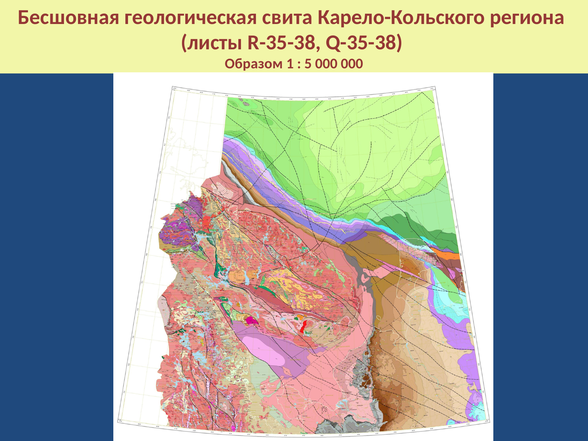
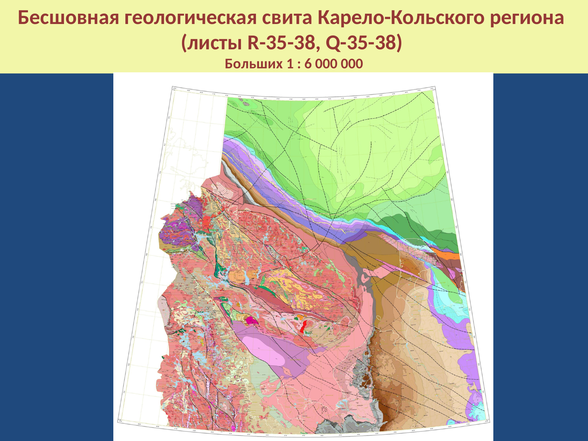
Образом: Образом -> Больших (254, 64)
5: 5 -> 6 (308, 64)
